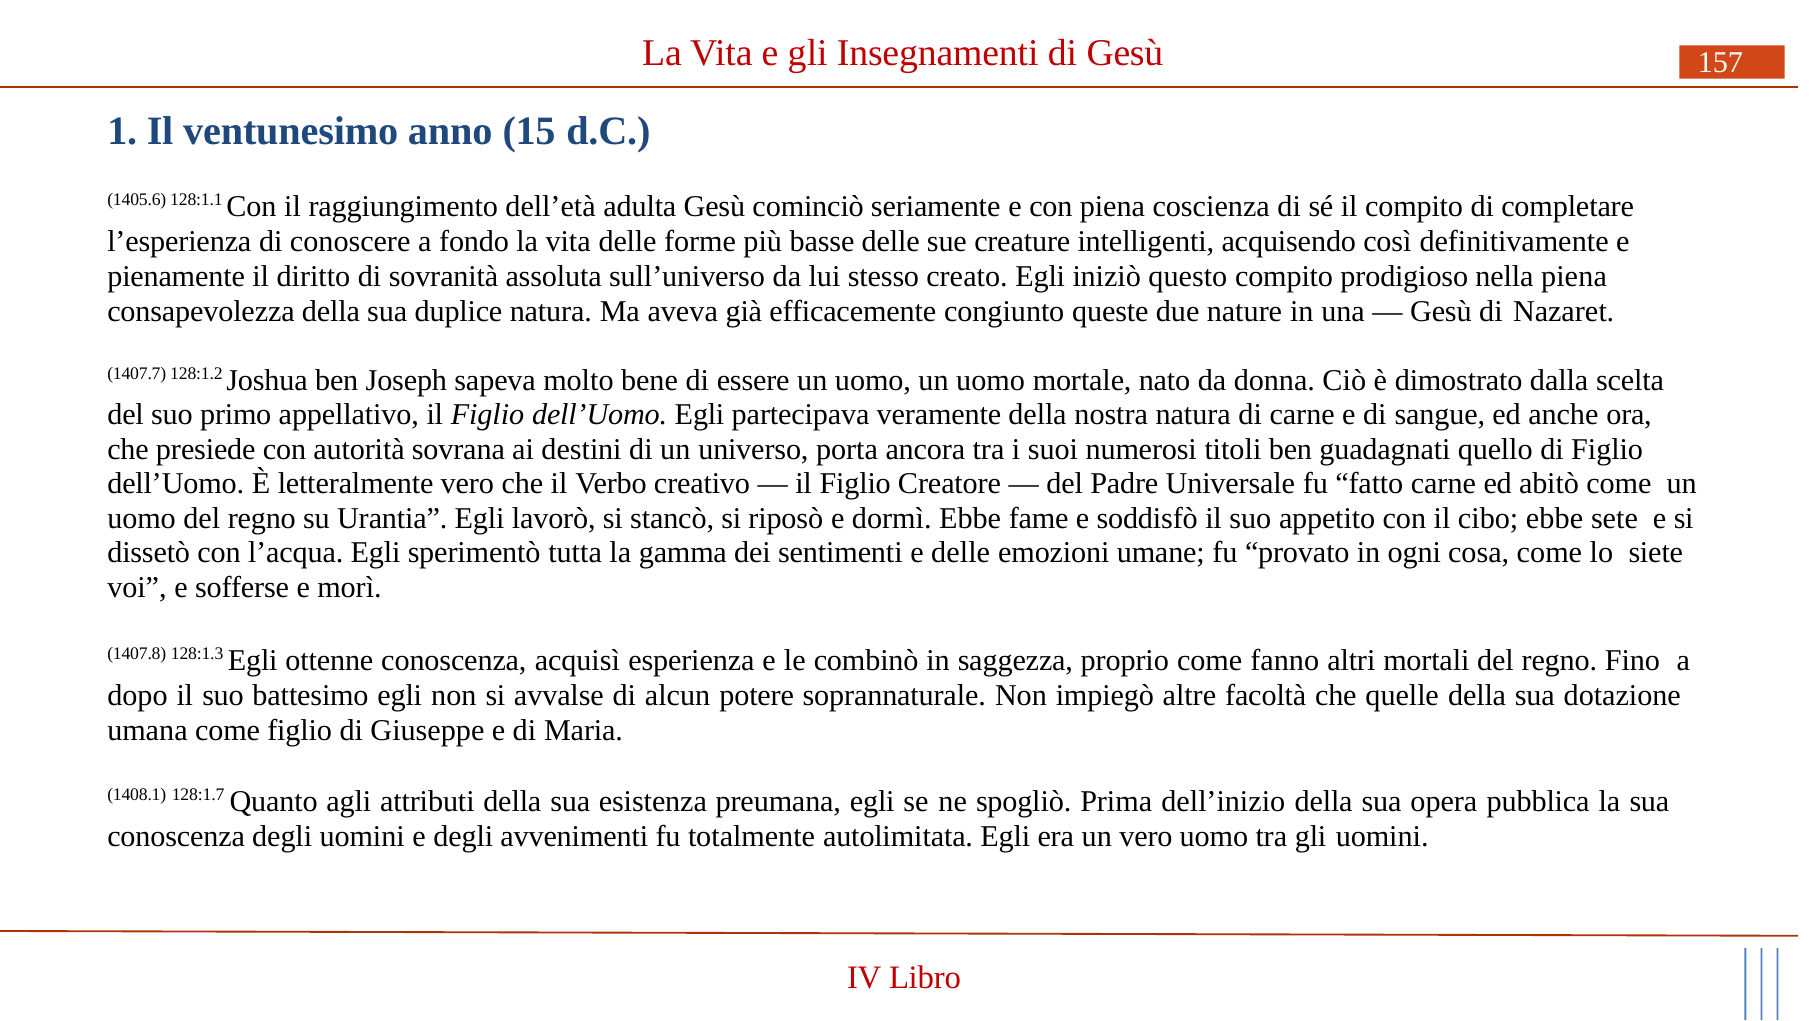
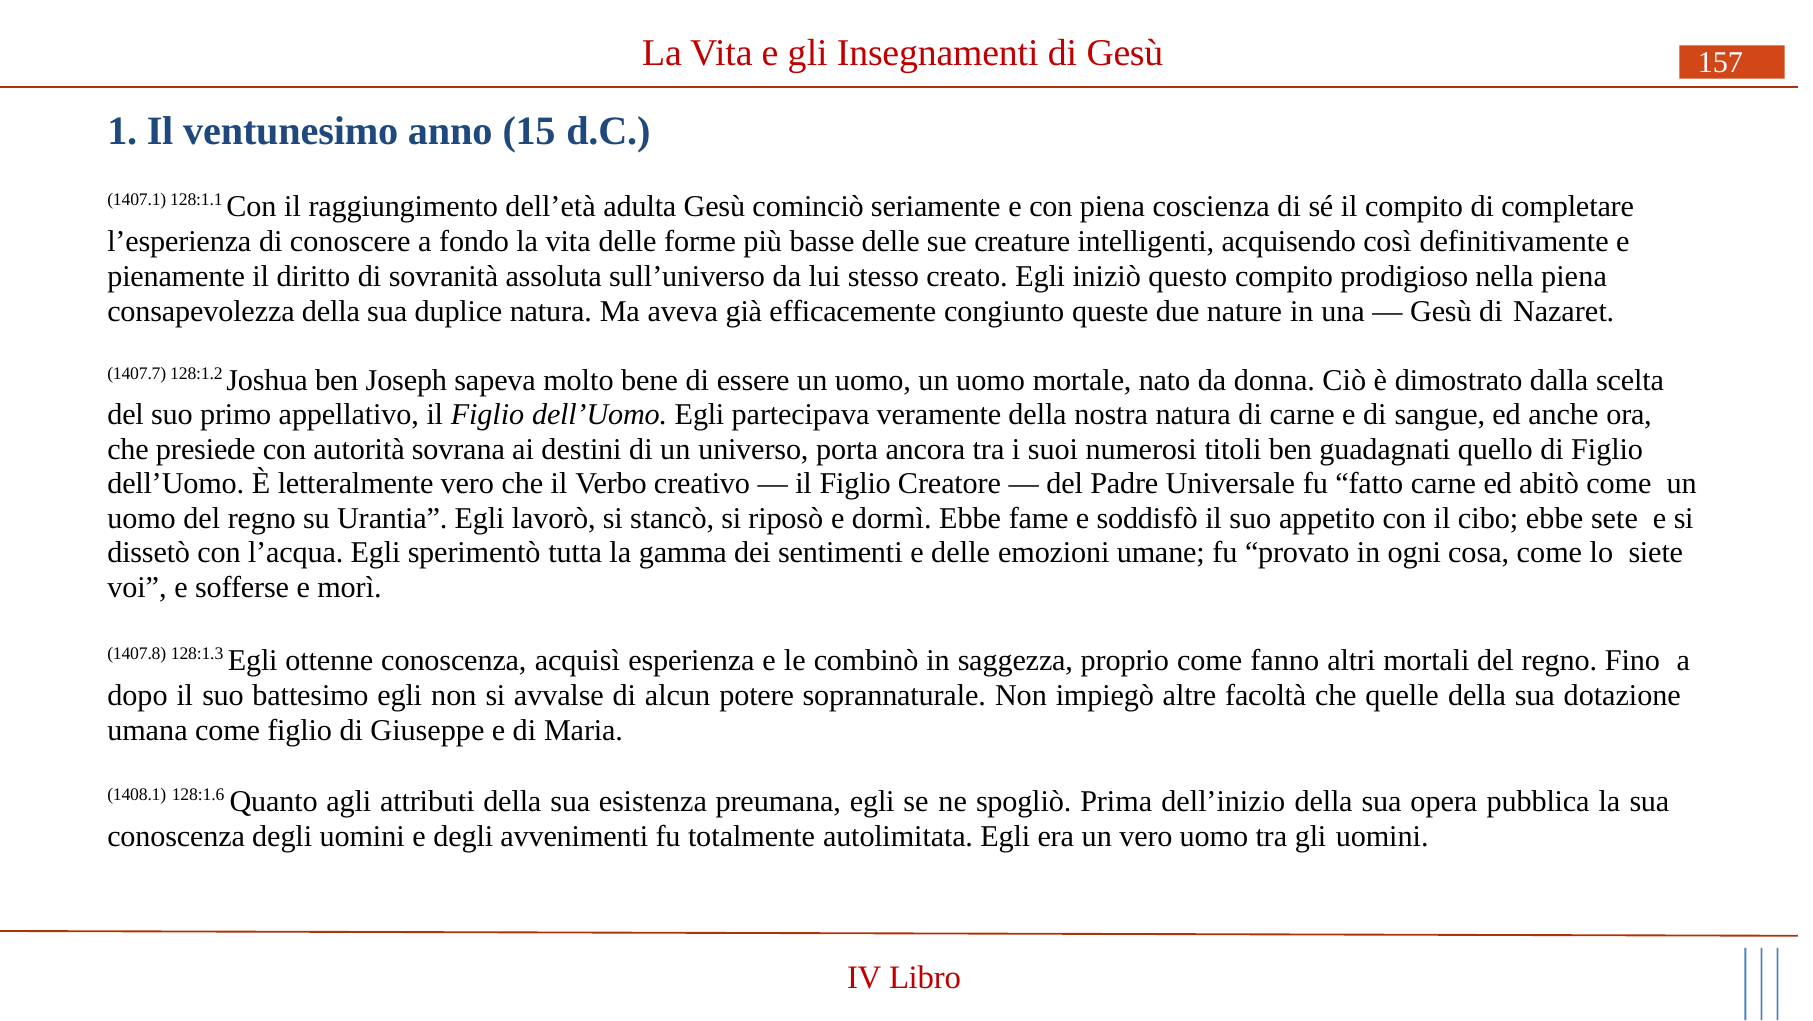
1405.6: 1405.6 -> 1407.1 (137, 200)
128:1.7: 128:1.7 -> 128:1.6 (198, 794)
